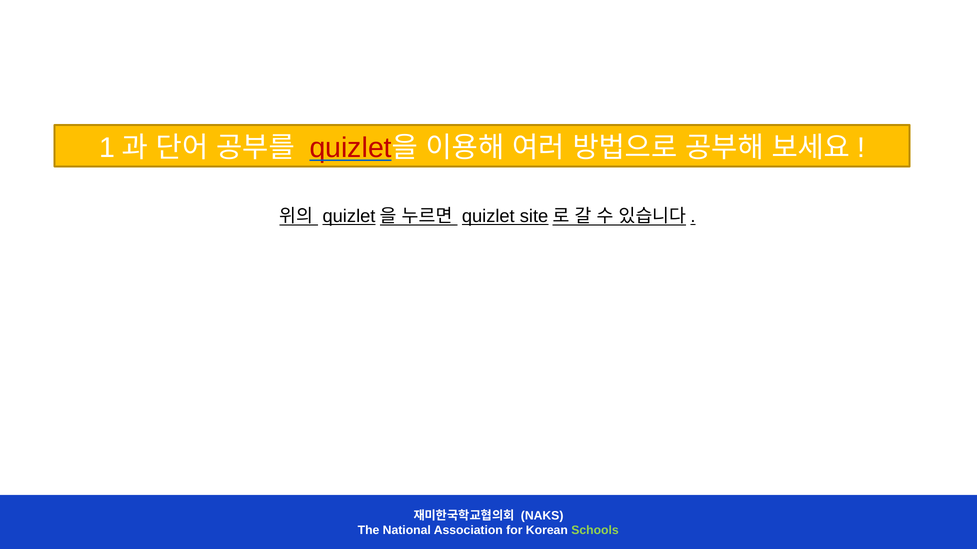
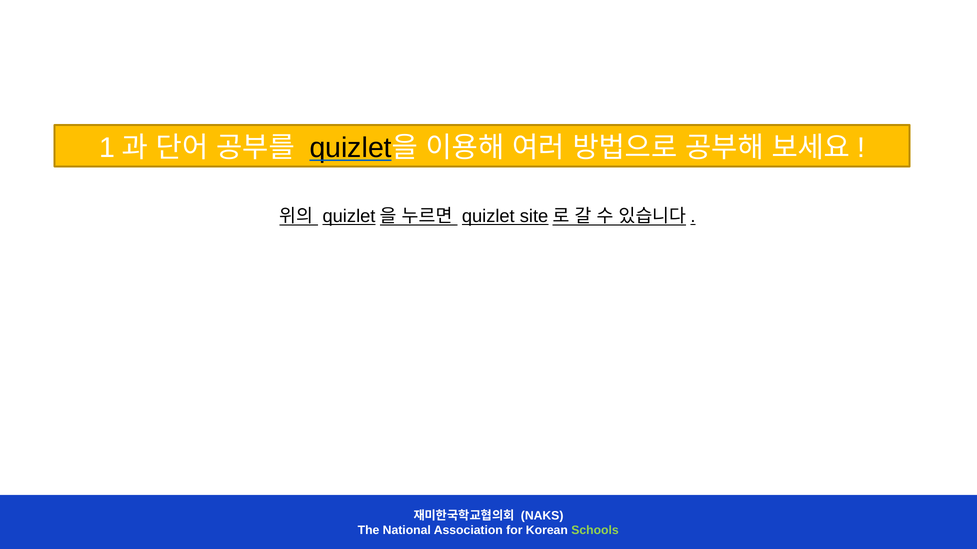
quizlet colour: red -> black (351, 148)
